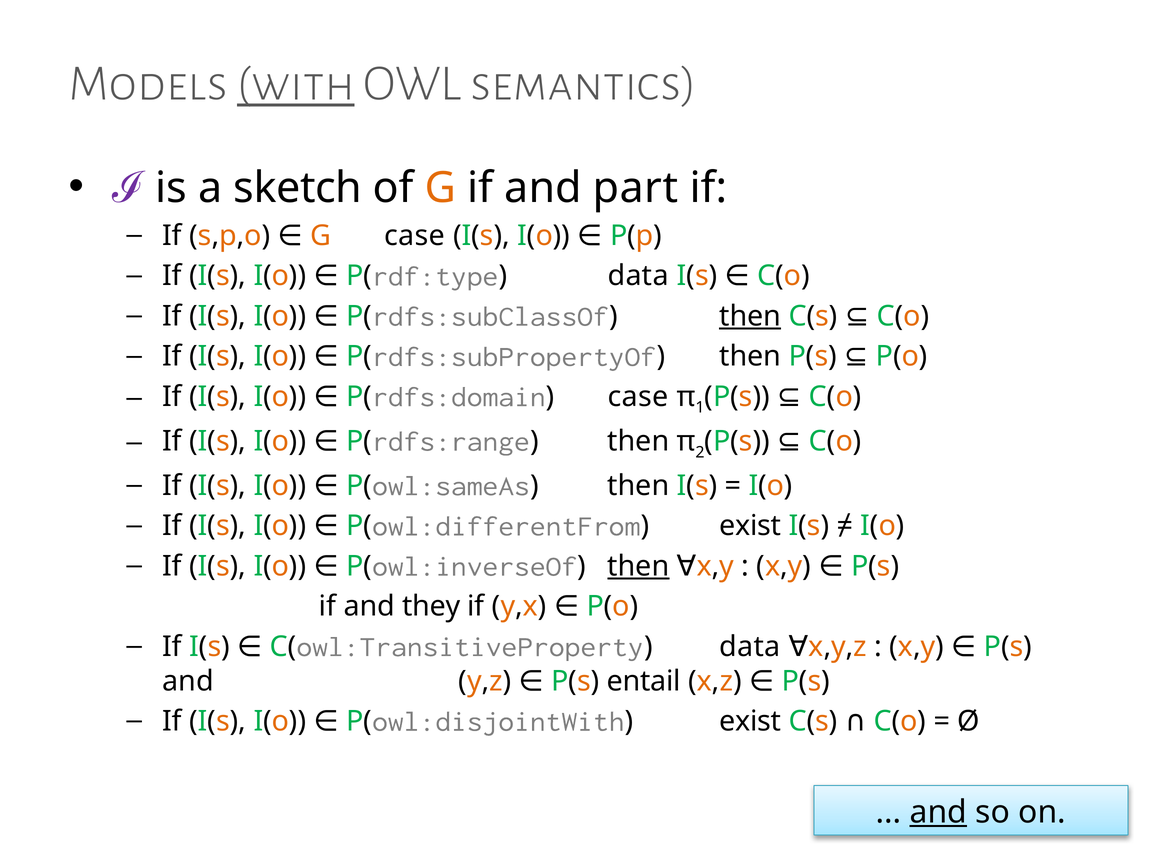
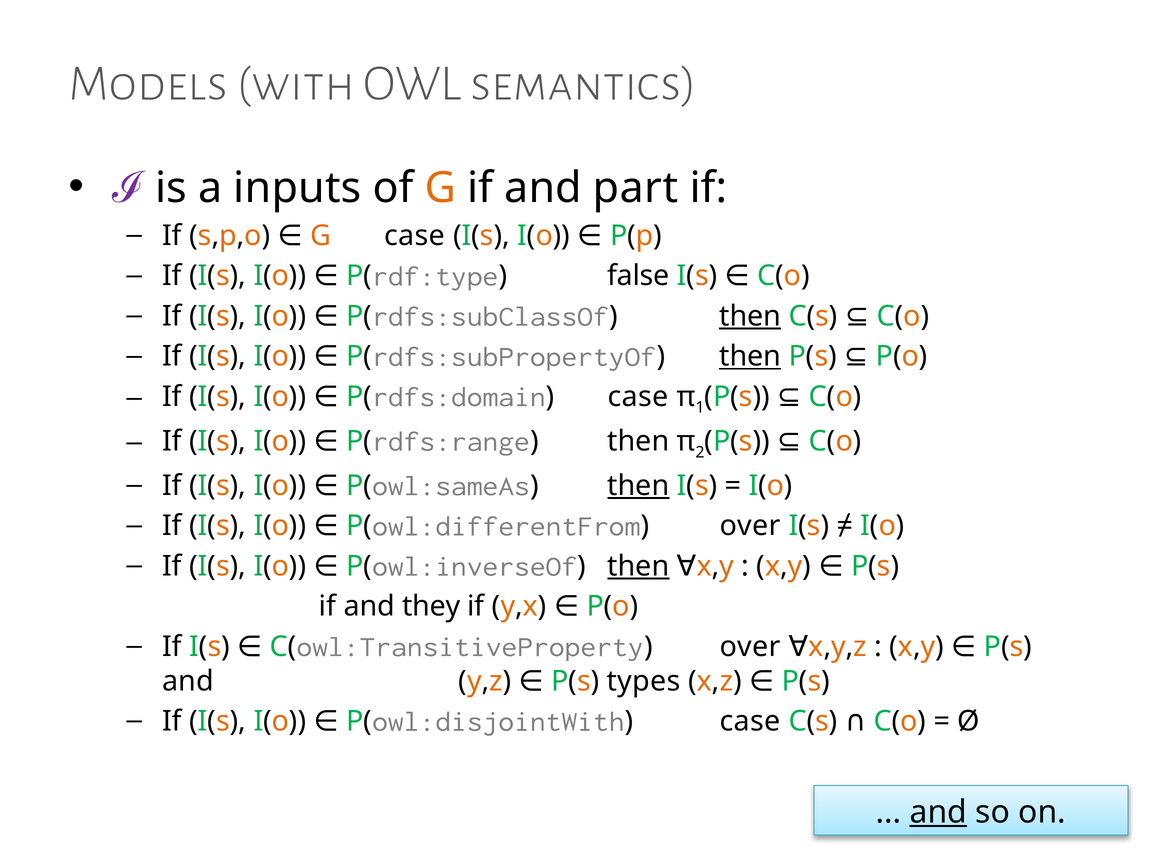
with underline: present -> none (296, 83)
sketch: sketch -> inputs (297, 188)
P(rdf:type data: data -> false (638, 276)
then underline: none -> present (750, 356)
then underline: none -> present (638, 486)
P(owl:differentFrom exist: exist -> over (750, 526)
C(owl:TransitiveProperty data: data -> over (750, 646)
entail: entail -> types (644, 681)
P(owl:disjointWith exist: exist -> case (750, 721)
